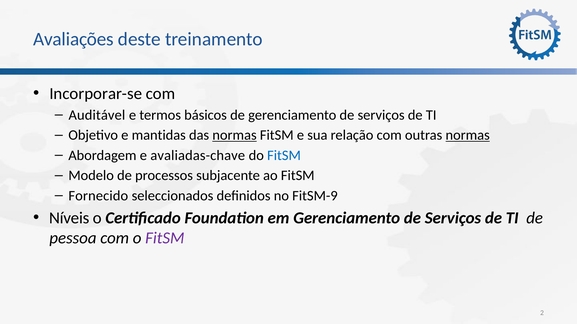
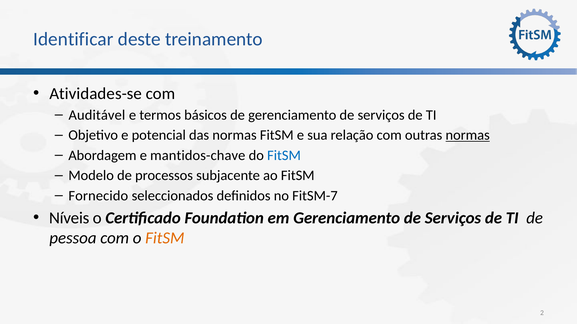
Avaliações: Avaliações -> Identificar (73, 39)
Incorporar-se: Incorporar-se -> Atividades-se (96, 94)
mantidas: mantidas -> potencial (159, 135)
normas underline: present -> none (235, 135)
avaliadas-chave: avaliadas-chave -> mantidos-chave (198, 156)
FitSM-9: FitSM-9 -> FitSM-7 (315, 196)
FitSM colour: purple -> orange (165, 238)
